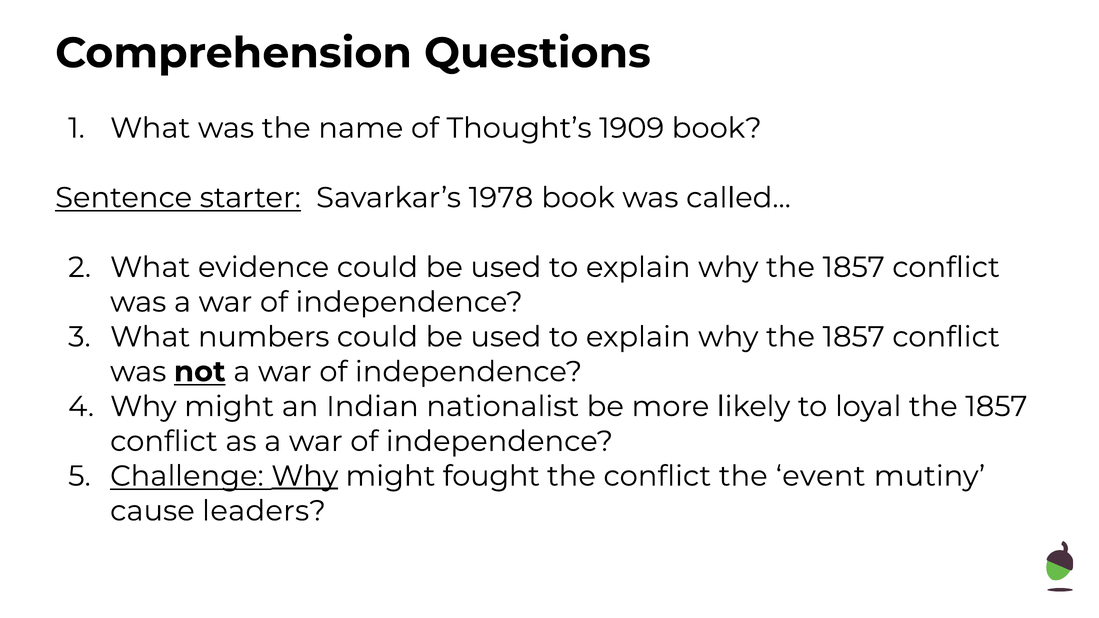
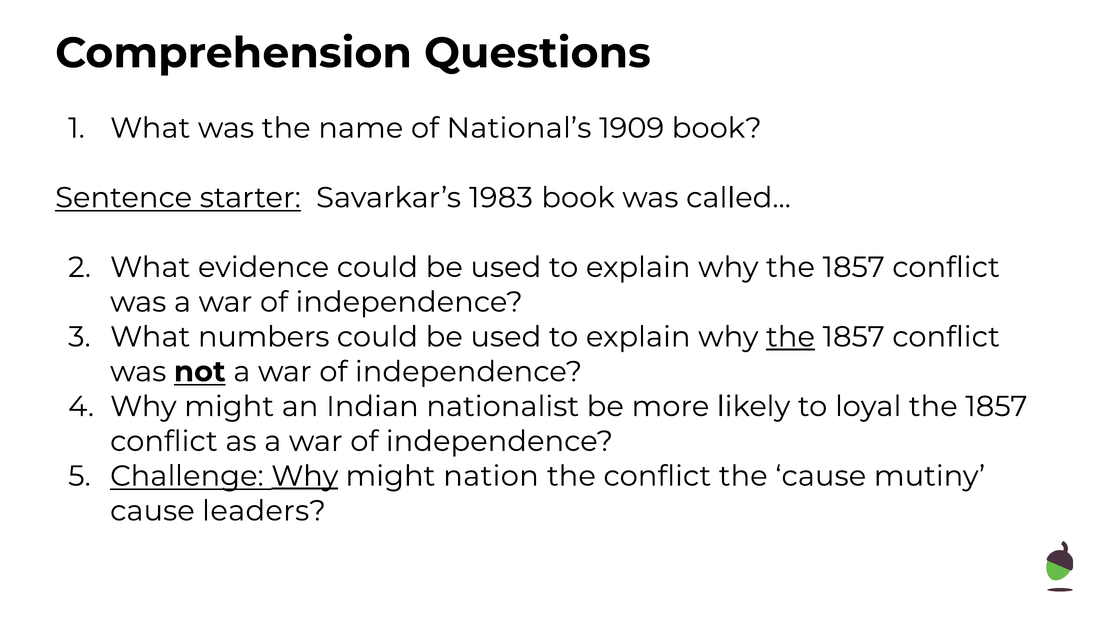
Thought’s: Thought’s -> National’s (519, 128)
1978: 1978 -> 1983 (501, 198)
the underline: none -> present (790, 337)
fought: fought -> nation (491, 476)
the event: event -> cause (821, 476)
